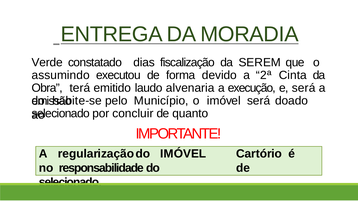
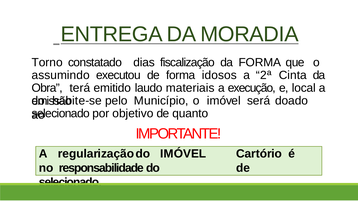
Verde: Verde -> Torno (47, 63)
da SEREM: SEREM -> FORMA (260, 63)
devido: devido -> idosos (219, 75)
alvenaria: alvenaria -> materiais (190, 88)
e será: será -> local (304, 88)
concluir: concluir -> objetivo (133, 114)
